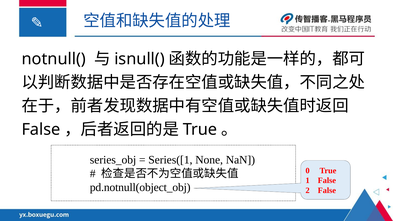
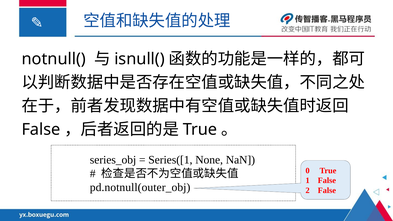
pd.notnull(object_obj: pd.notnull(object_obj -> pd.notnull(outer_obj (140, 187)
